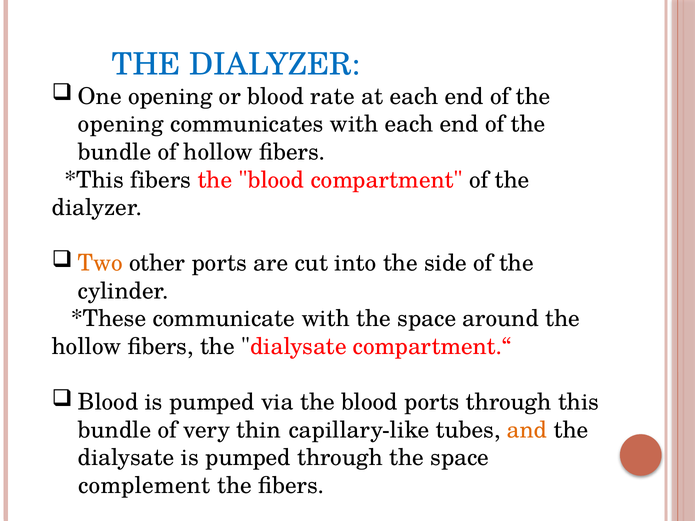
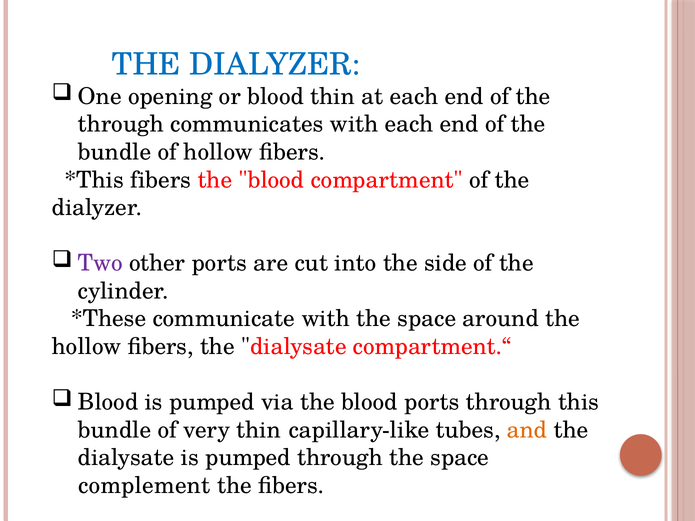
blood rate: rate -> thin (333, 97)
opening: opening -> through (121, 124)
Two colour: orange -> purple (100, 263)
